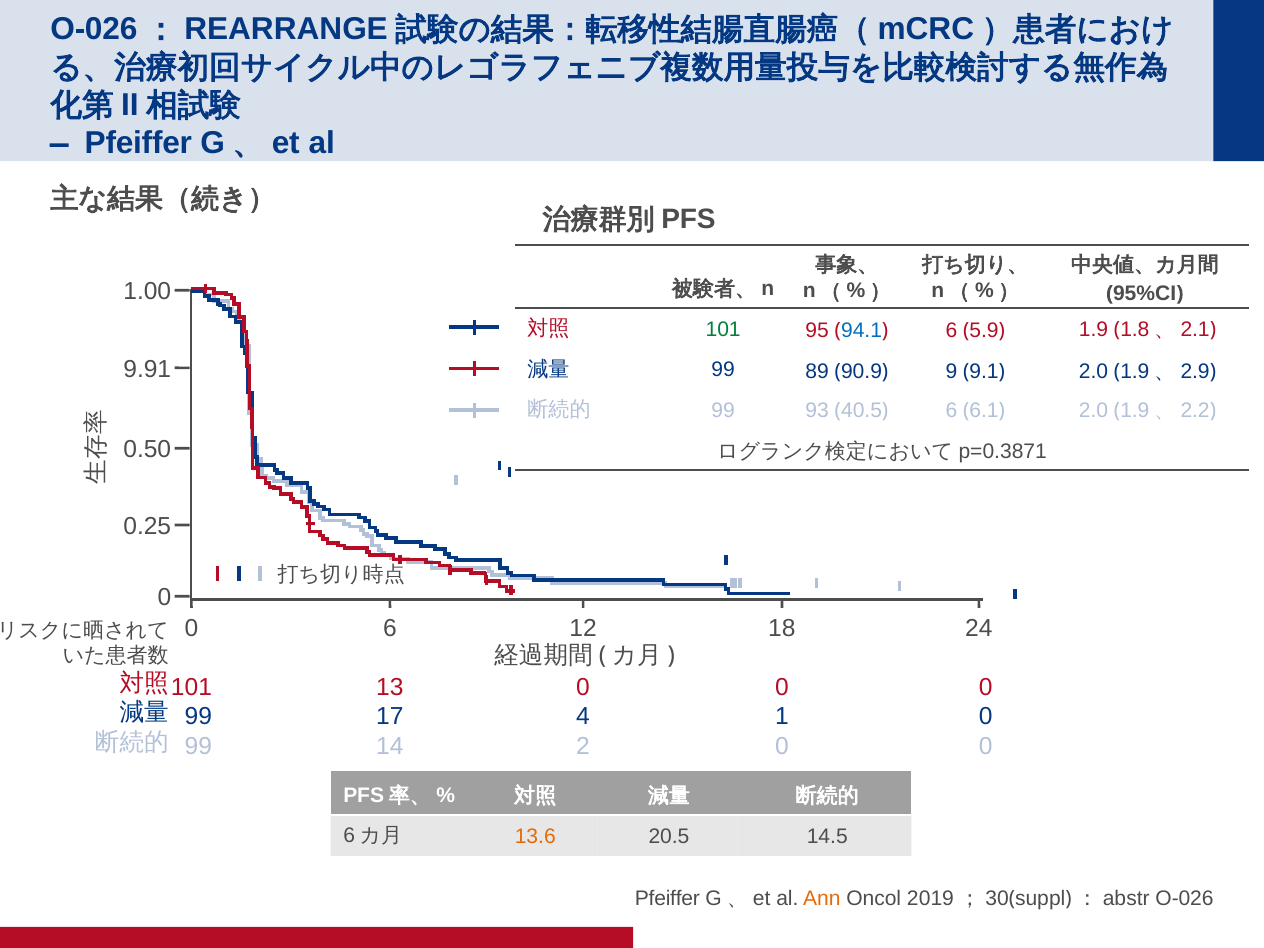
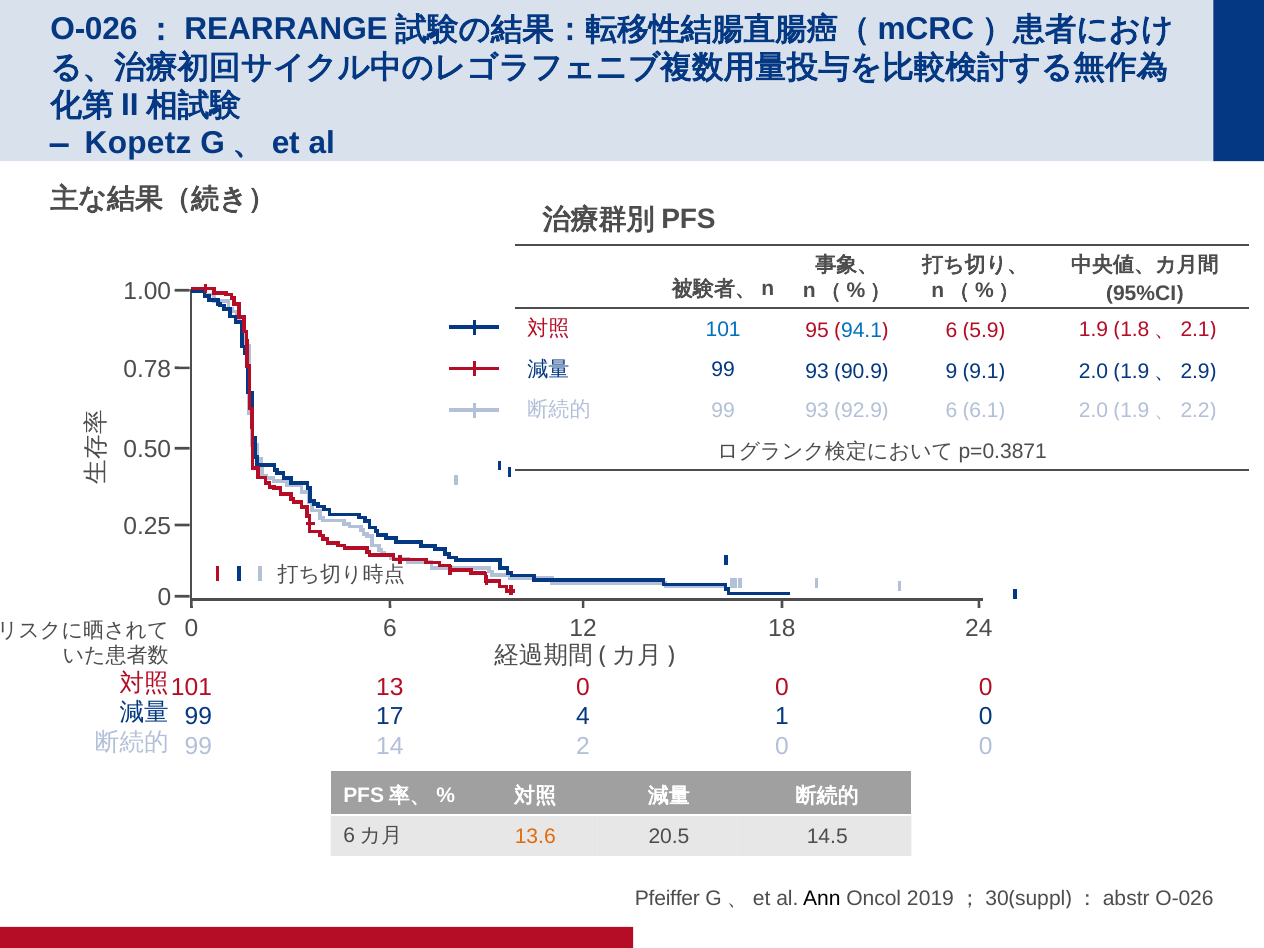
Pfeiffer: Pfeiffer -> Kopetz (138, 143)
101 colour: green -> blue (723, 329)
9.91: 9.91 -> 0.78 (147, 369)
89: 89 -> 93 (817, 372)
40.5: 40.5 -> 92.9 (862, 411)
Ann colour: orange -> black (822, 899)
